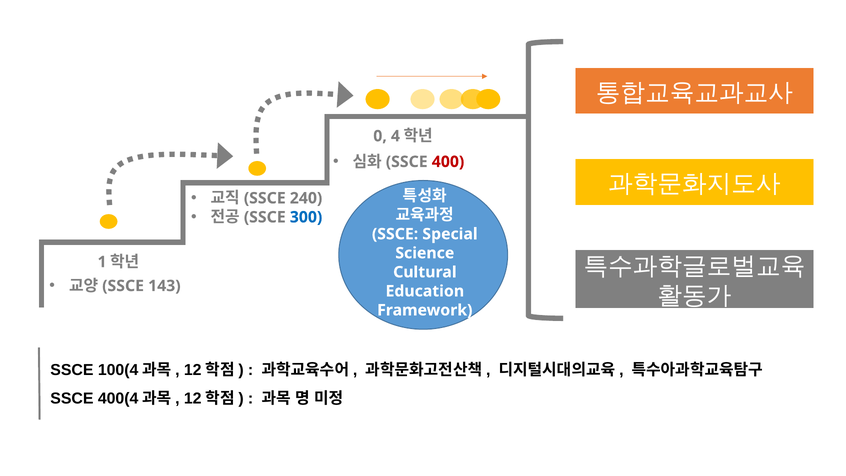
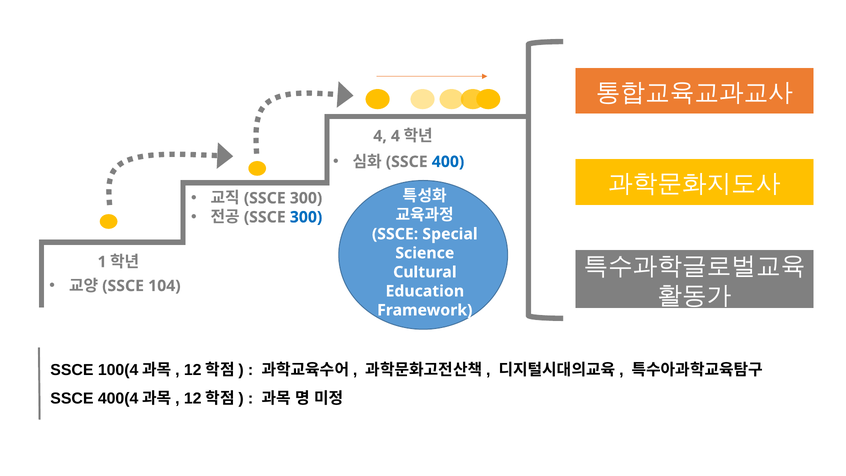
0: 0 -> 4 (380, 136)
400 colour: red -> blue (448, 162)
240: 240 -> 300 (306, 198)
143: 143 -> 104 (164, 286)
